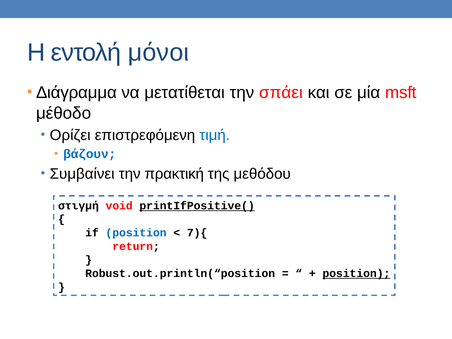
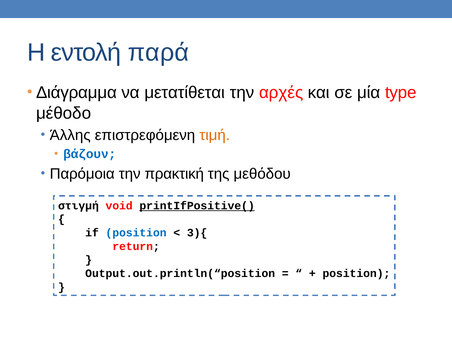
μόνοι: μόνοι -> παρά (158, 53)
σπάει: σπάει -> αρχές (281, 93)
msft: msft -> type (401, 93)
Ορίζει: Ορίζει -> Άλλης (70, 135)
τιμή colour: blue -> orange (215, 135)
Συμβαίνει: Συμβαίνει -> Παρόμοια (82, 174)
7){: 7){ -> 3){ (197, 233)
Robust.out.println(“position: Robust.out.println(“position -> Output.out.println(“position (180, 273)
position underline: present -> none (356, 273)
